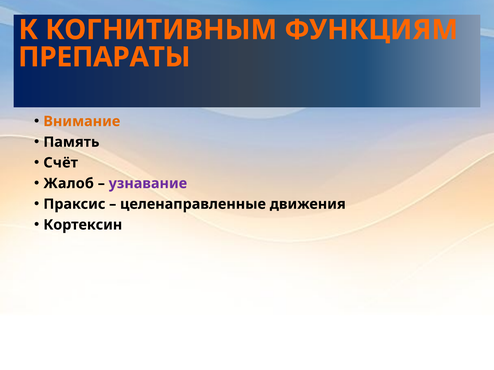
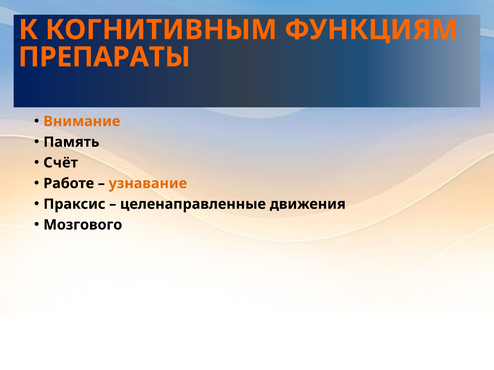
Жалоб: Жалоб -> Работе (69, 184)
узнавание colour: purple -> orange (148, 184)
Кортексин: Кортексин -> Мозгового (83, 225)
